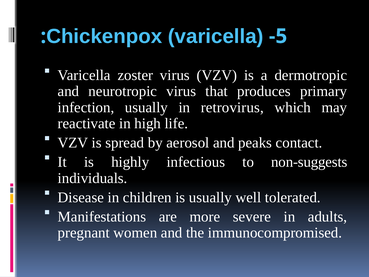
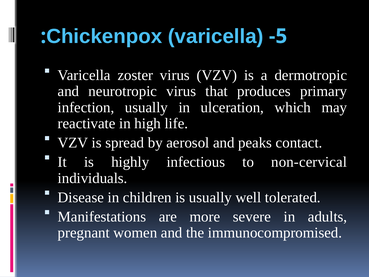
retrovirus: retrovirus -> ulceration (232, 107)
non-suggests: non-suggests -> non-cervical (309, 162)
